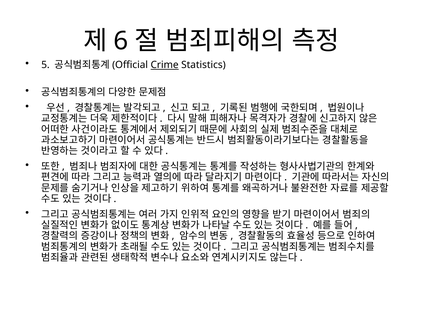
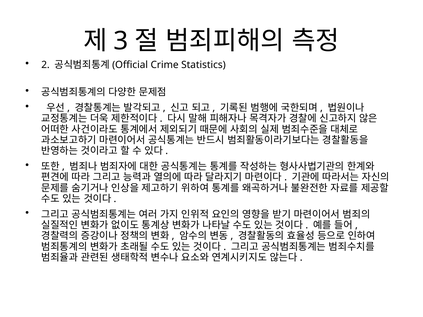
6: 6 -> 3 (121, 41)
5: 5 -> 2 (45, 65)
Crime underline: present -> none (165, 65)
